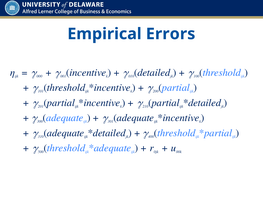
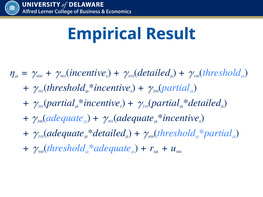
Errors: Errors -> Result (171, 34)
